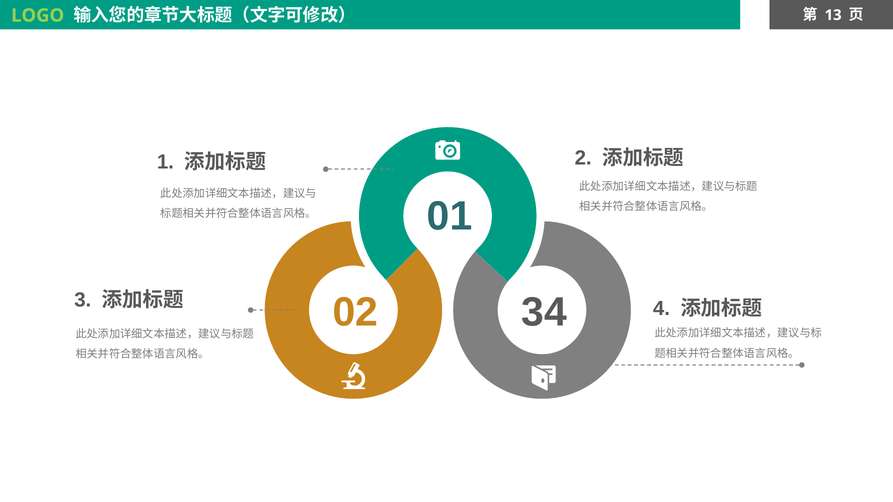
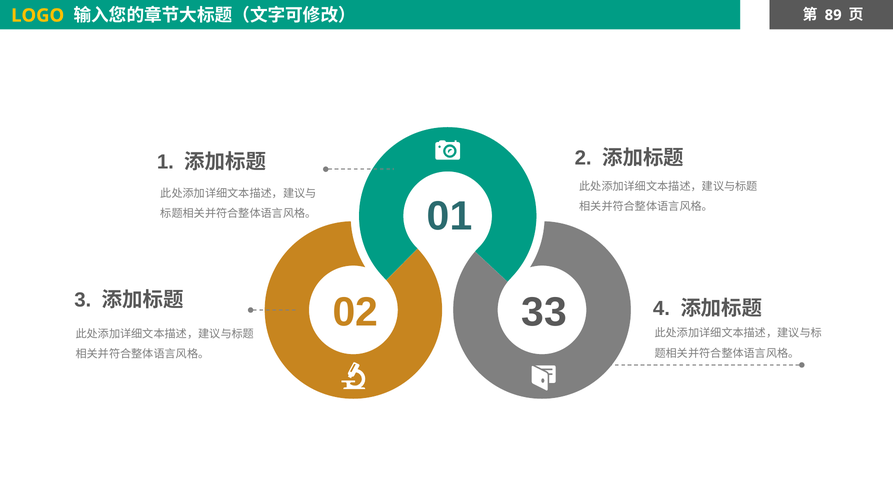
LOGO colour: light green -> yellow (38, 16)
13: 13 -> 89 (833, 15)
34: 34 -> 33 (544, 313)
